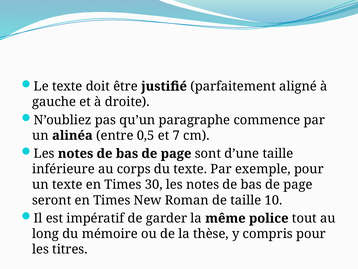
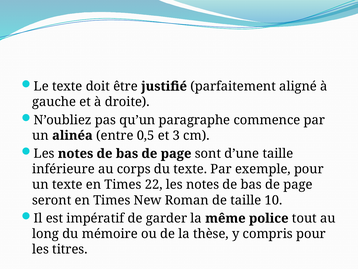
7: 7 -> 3 (176, 135)
30: 30 -> 22 (154, 184)
